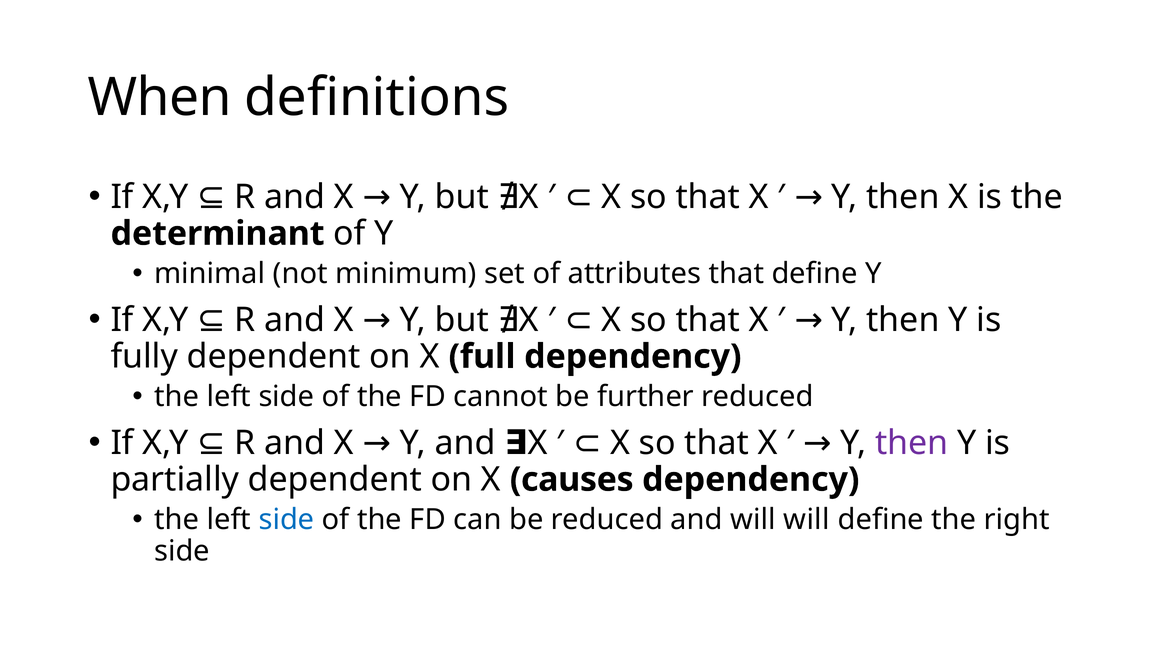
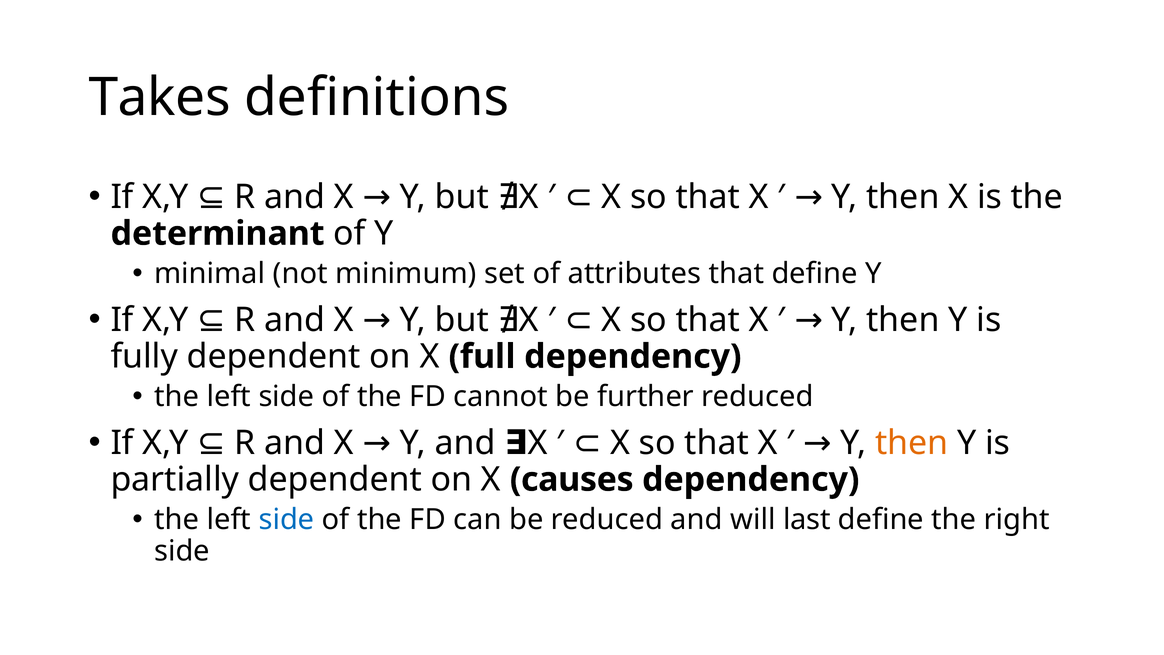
When: When -> Takes (160, 98)
then colour: purple -> orange (912, 443)
will will: will -> last (807, 519)
